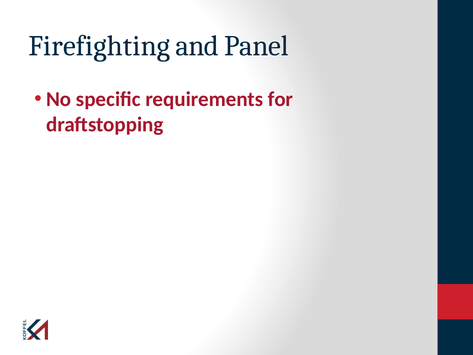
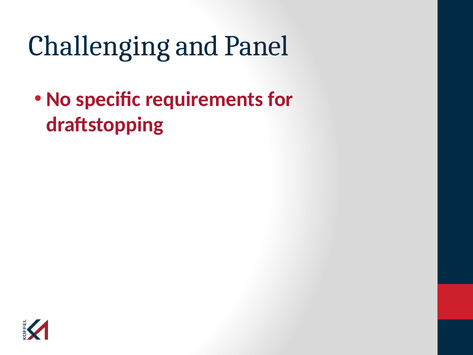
Firefighting: Firefighting -> Challenging (99, 46)
